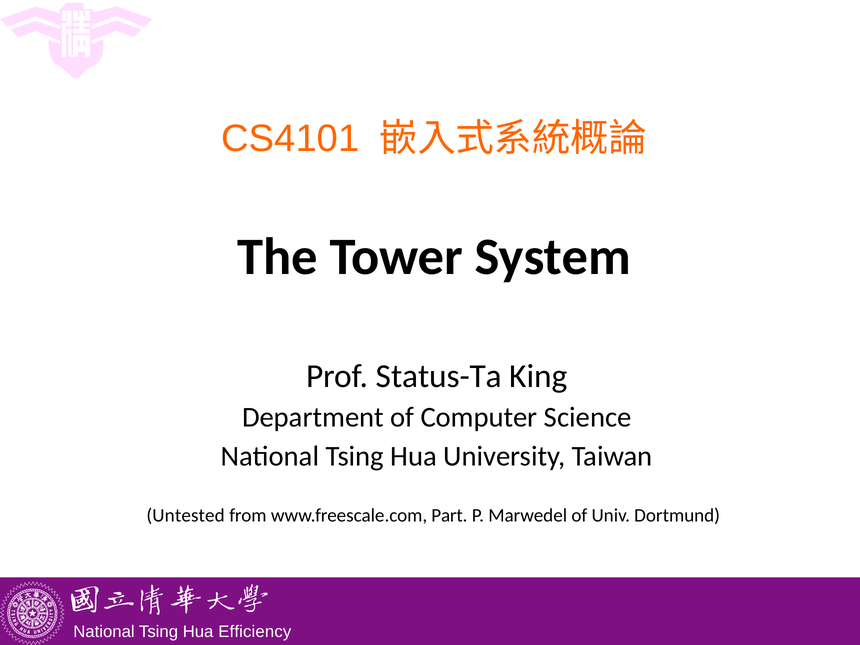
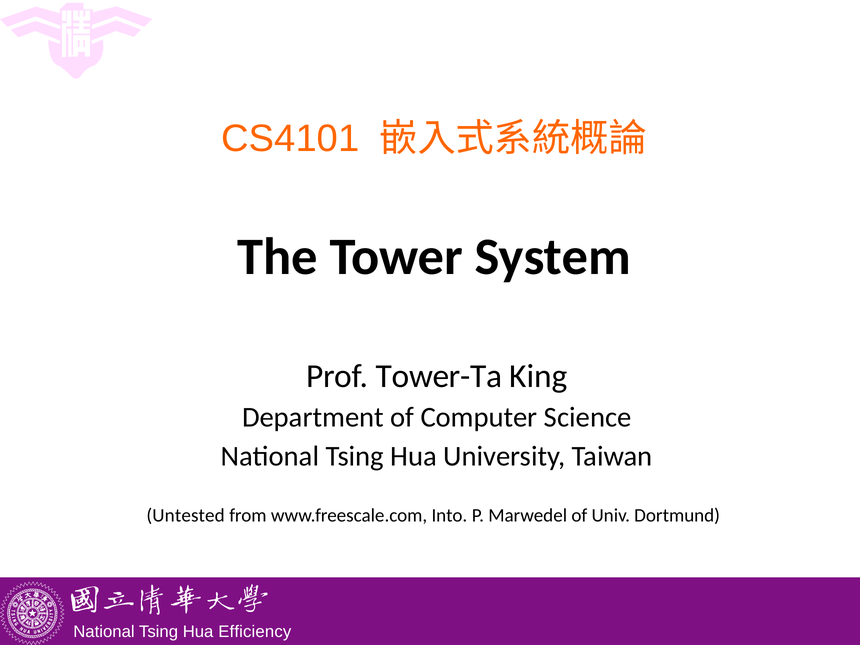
Status-Ta: Status-Ta -> Tower-Ta (439, 376)
Part: Part -> Into (449, 516)
